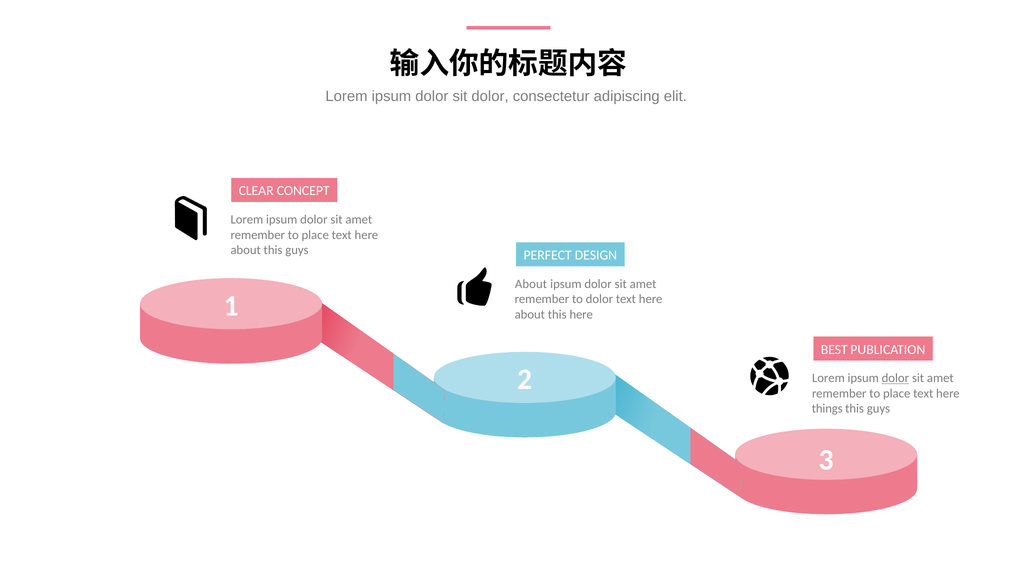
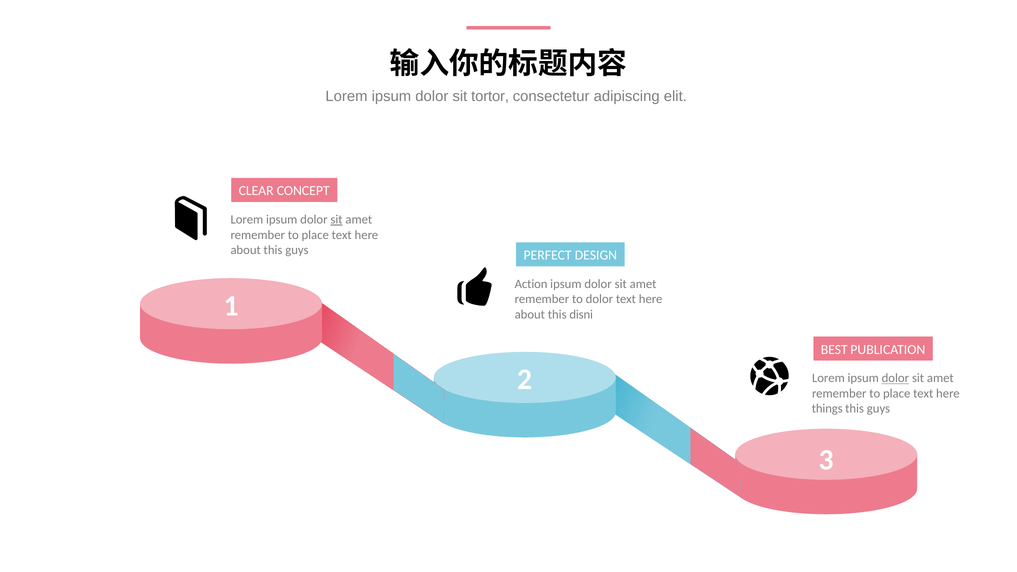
sit dolor: dolor -> tortor (490, 96)
sit underline: none -> present (337, 220)
About: About -> Action (531, 284)
this here: here -> disni (581, 315)
